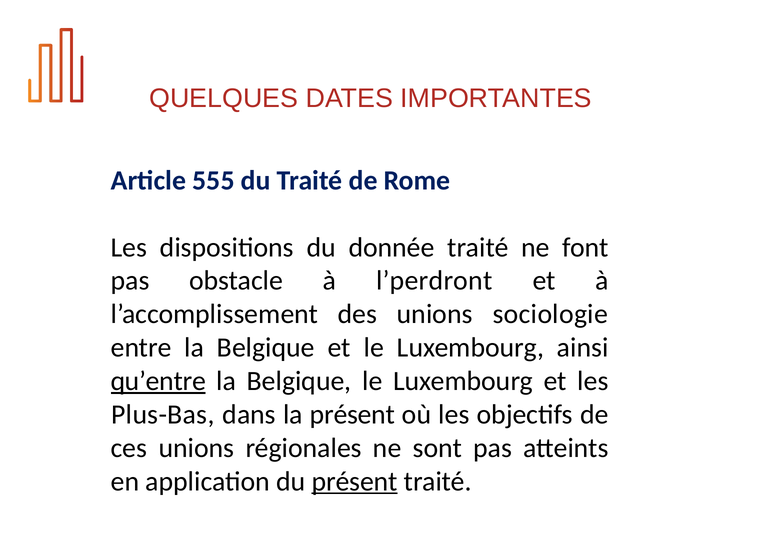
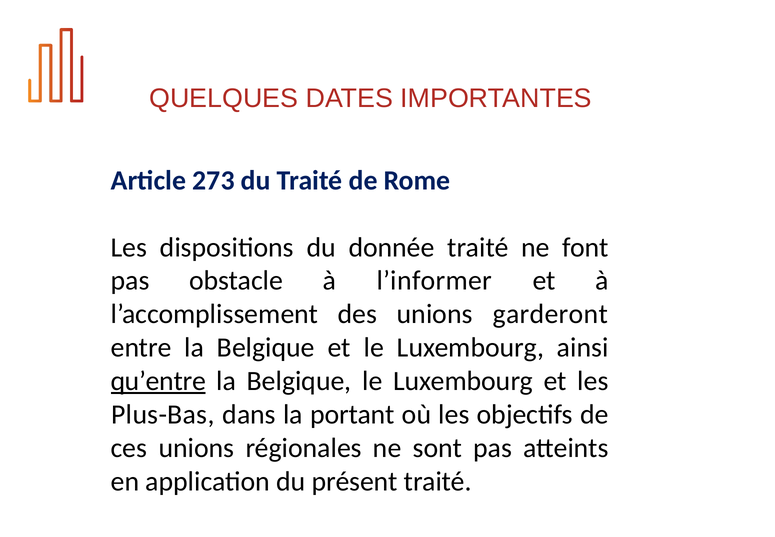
555: 555 -> 273 (214, 180)
l’perdront: l’perdront -> l’informer (434, 281)
sociologie: sociologie -> garderont (550, 314)
la présent: présent -> portant (352, 414)
présent underline: present -> none (355, 481)
